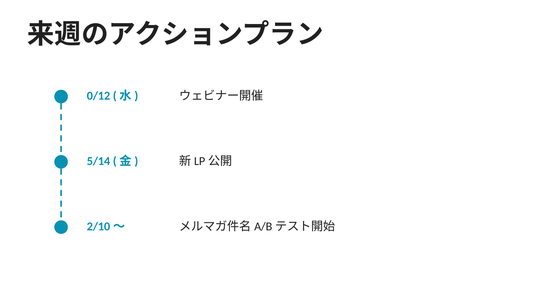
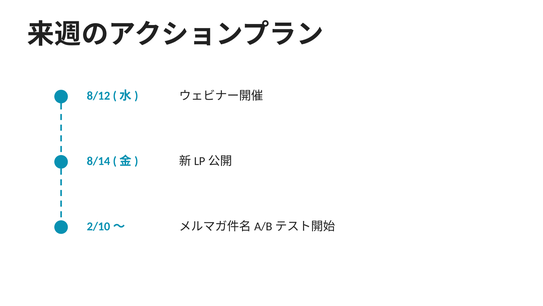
0/12: 0/12 -> 8/12 (98, 96)
5/14: 5/14 -> 8/14 (98, 161)
